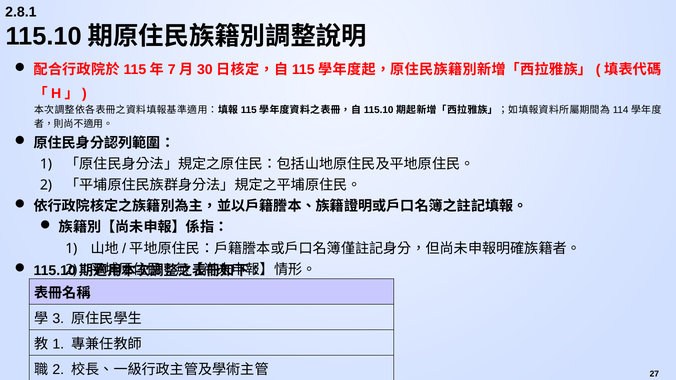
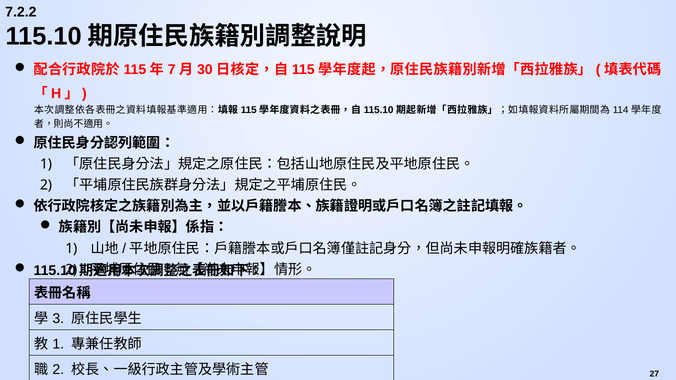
2.8.1: 2.8.1 -> 7.2.2 (21, 12)
